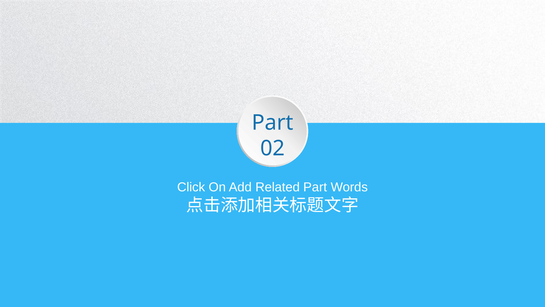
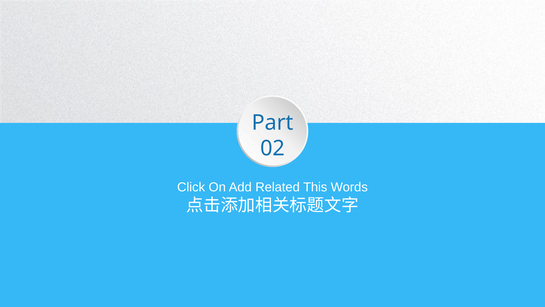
Related Part: Part -> This (315, 187)
